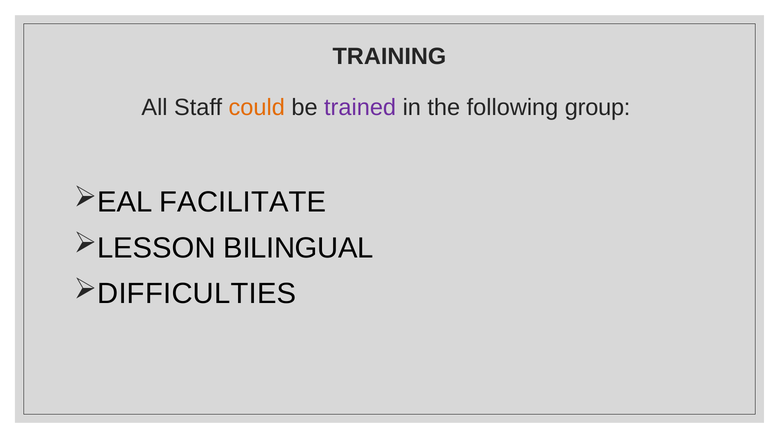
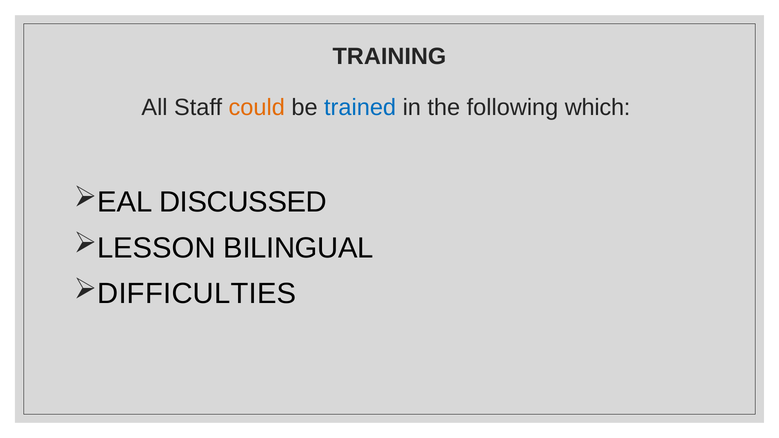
trained colour: purple -> blue (360, 107)
group: group -> which (598, 107)
FACILITATE: FACILITATE -> DISCUSSED (243, 202)
